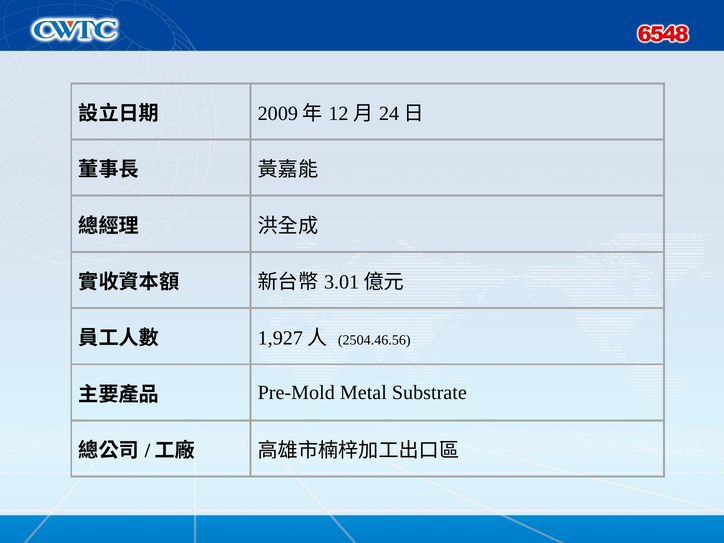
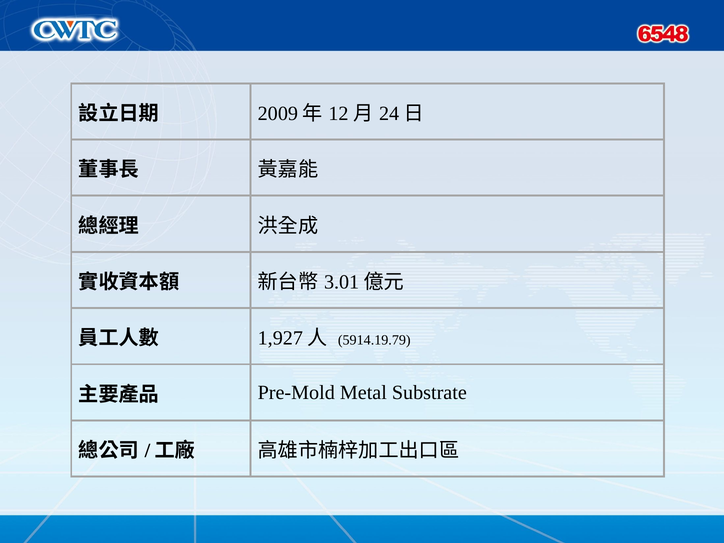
2504.46.56: 2504.46.56 -> 5914.19.79 (374, 340)
